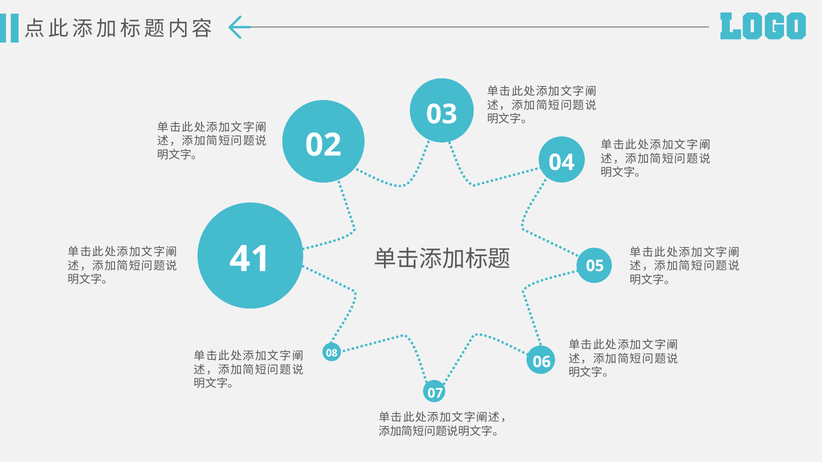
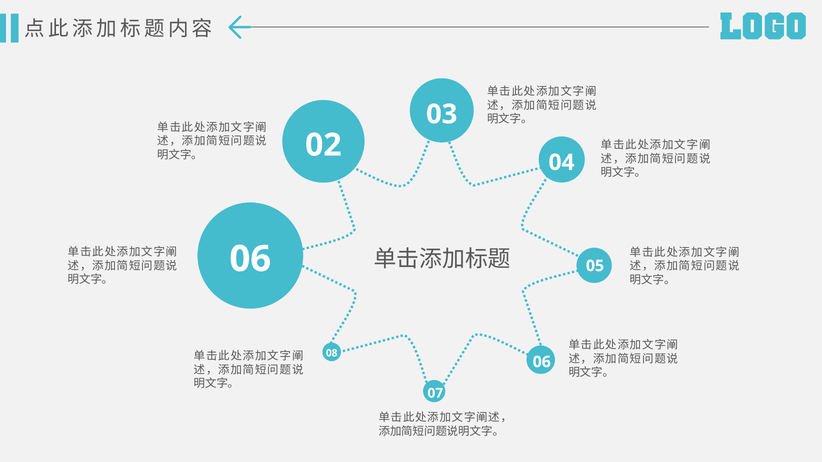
41: 41 -> 06 (250, 259)
